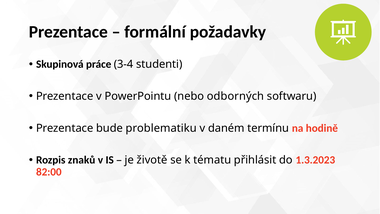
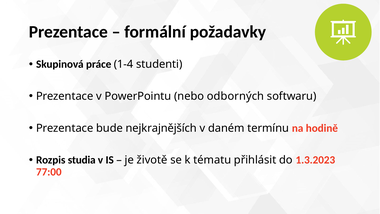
3-4: 3-4 -> 1-4 (124, 64)
problematiku: problematiku -> nejkrajnějších (161, 128)
znaků: znaků -> studia (82, 160)
82:00: 82:00 -> 77:00 (49, 172)
